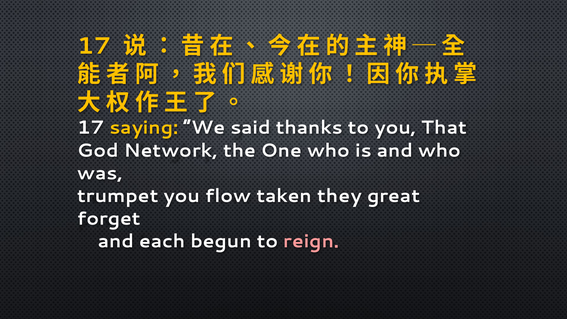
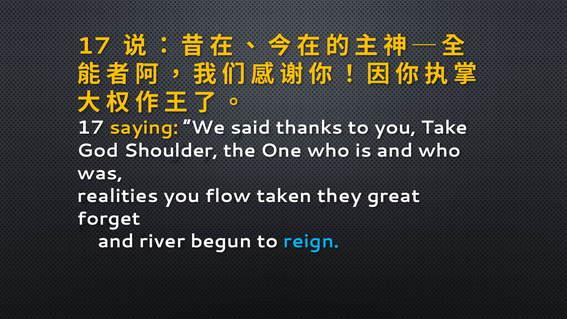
That: That -> Take (444, 128)
Network: Network -> Shoulder (171, 150)
trumpet: trumpet -> realities (118, 196)
each: each -> river (162, 241)
reign colour: pink -> light blue (311, 241)
